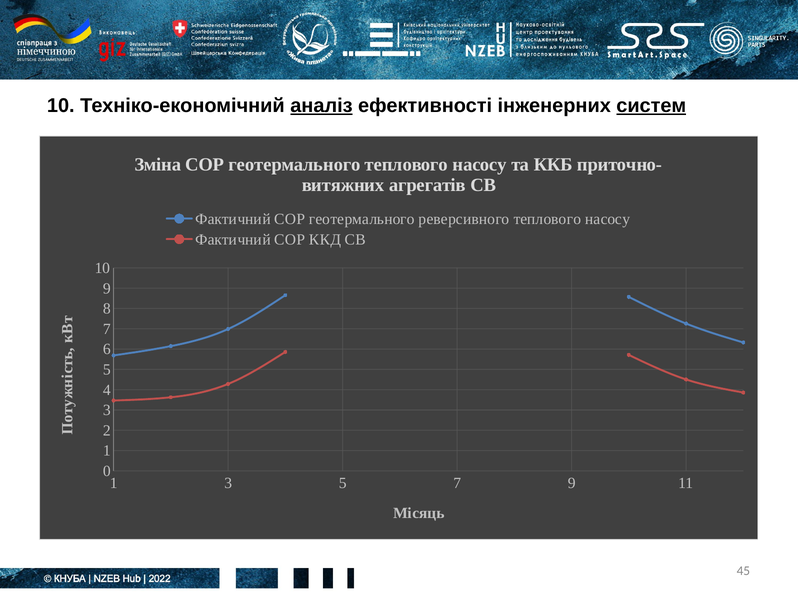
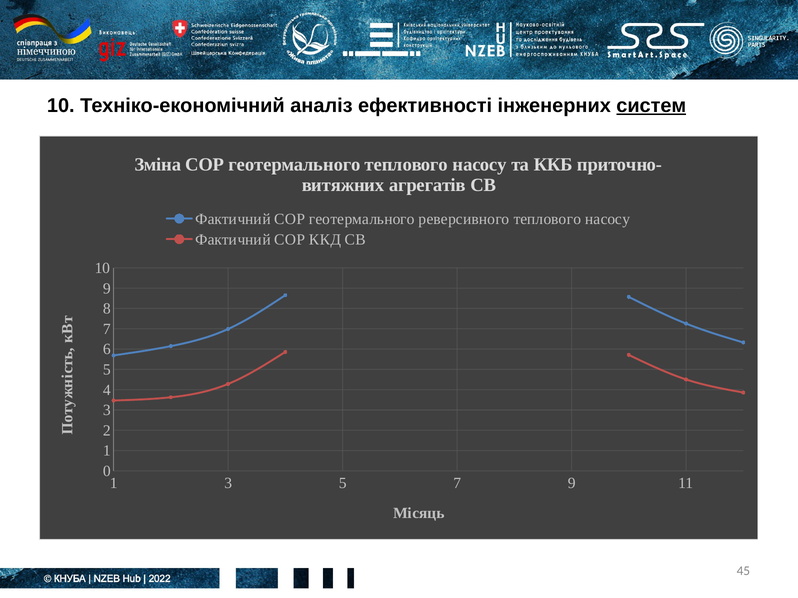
аналіз underline: present -> none (321, 106)
